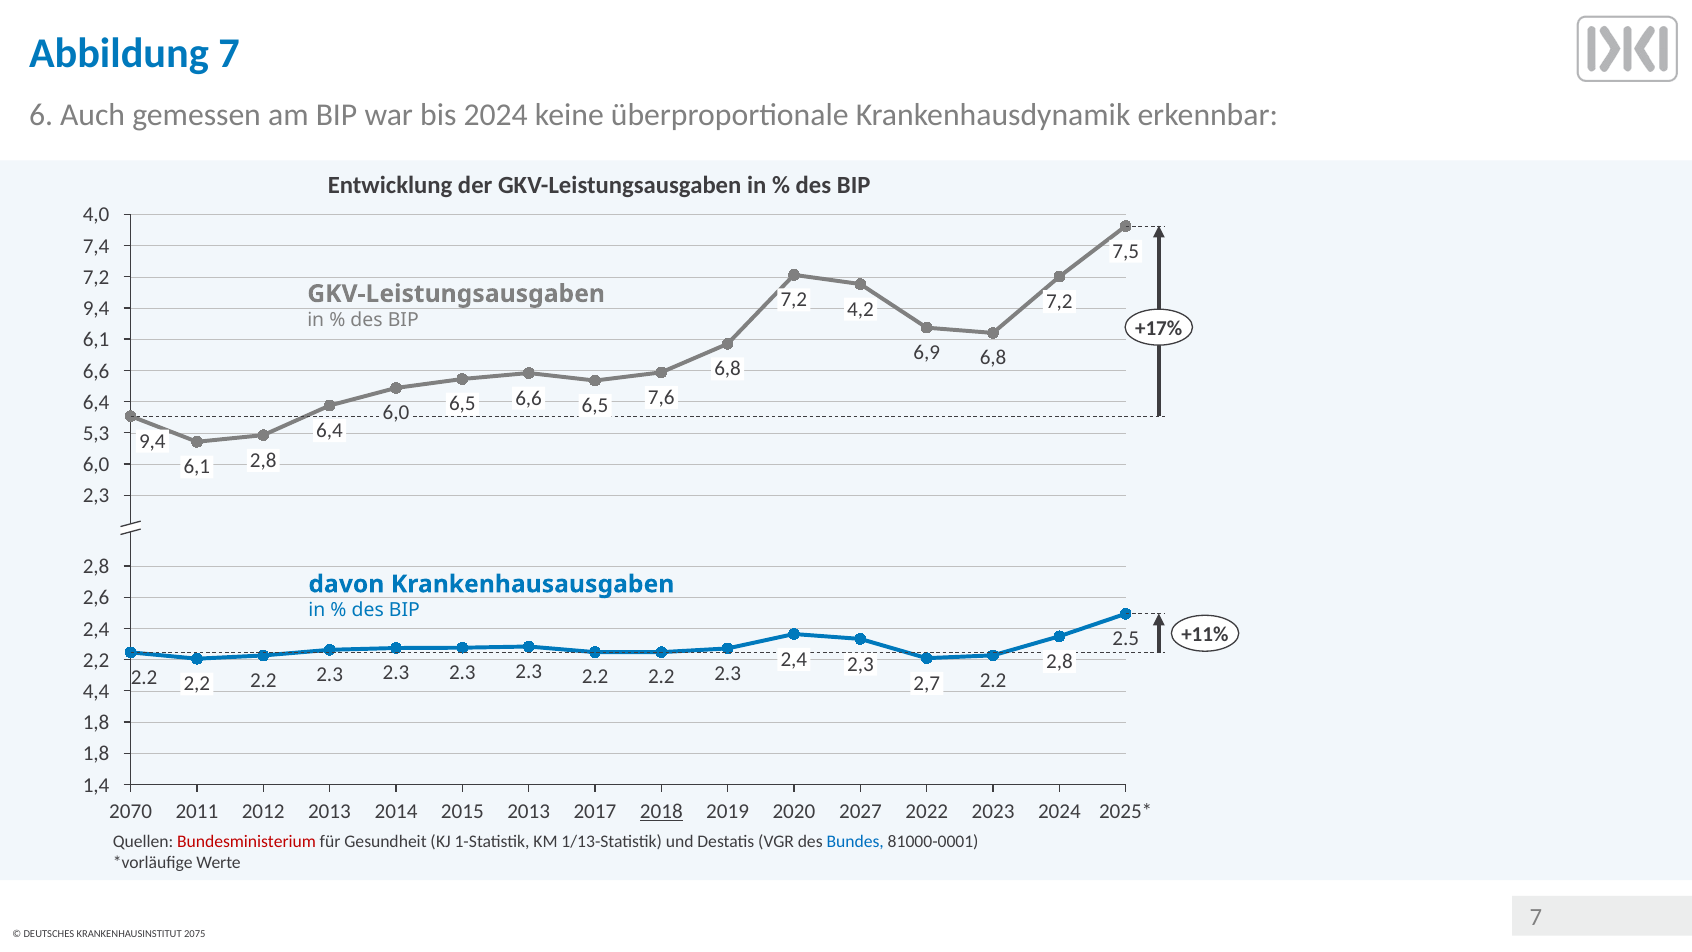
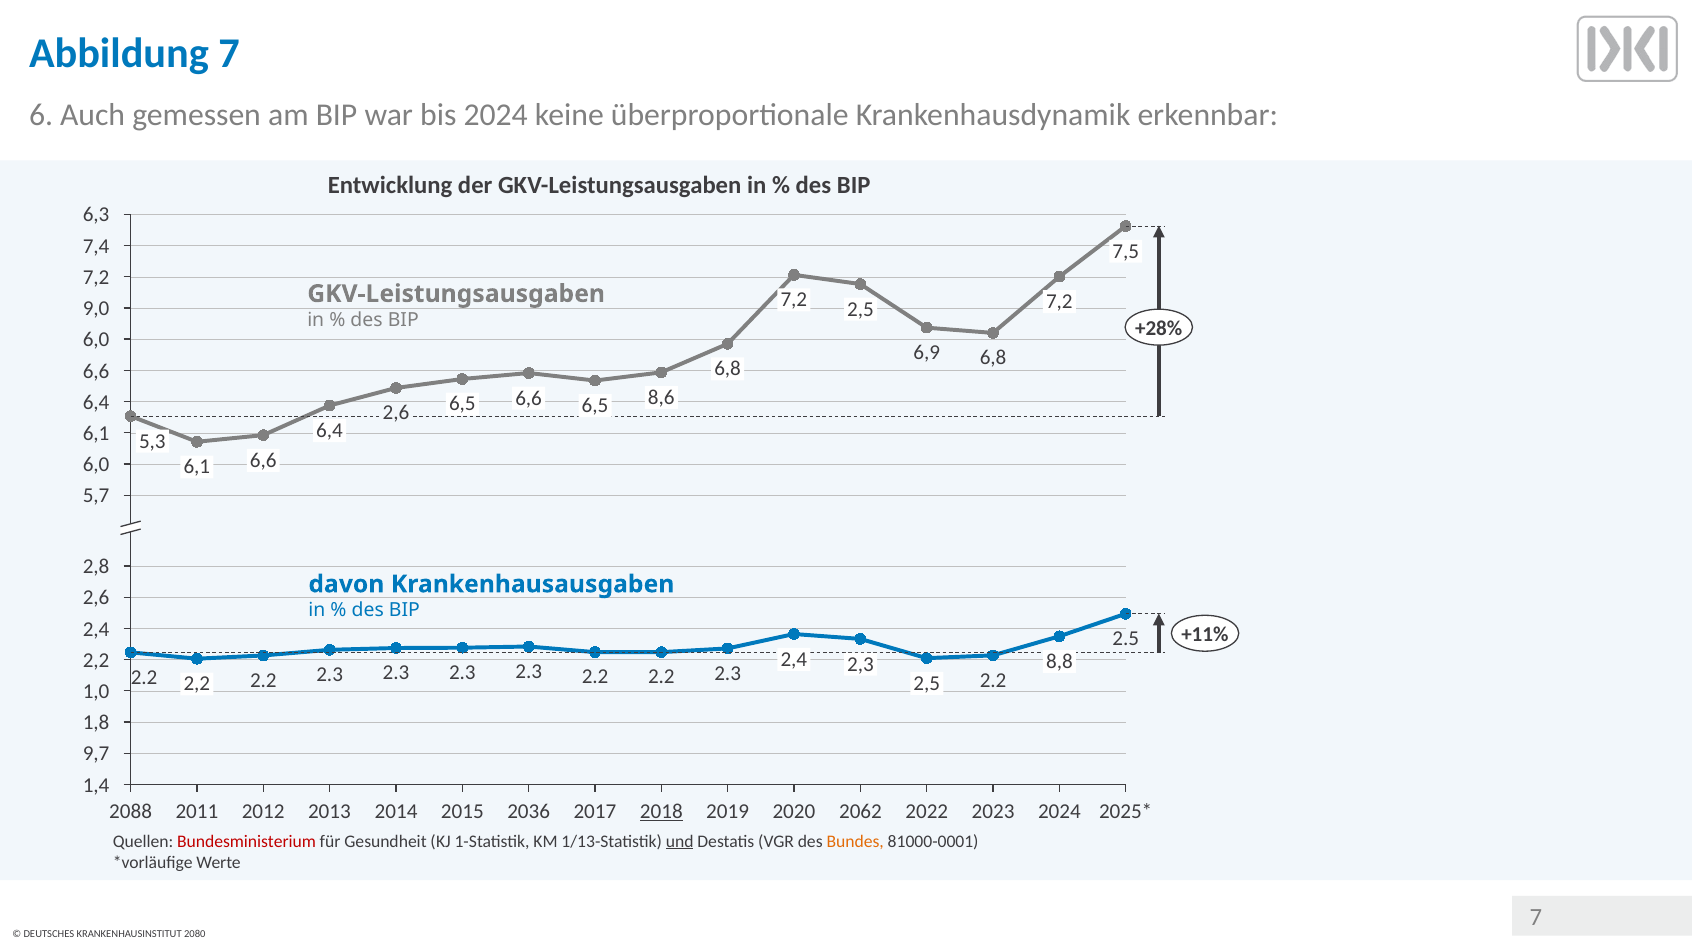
4,0: 4,0 -> 6,3 (96, 215)
9,4: 9,4 -> 9,0 (96, 309)
4,2: 4,2 -> 2,5 (860, 309)
+17%: +17% -> +28% (1159, 329)
6,1: 6,1 -> 6,0 (96, 340)
7,6: 7,6 -> 8,6 (661, 397)
6,0: 6,0 -> 2,6 (396, 413)
5,3: 5,3 -> 6,1 (96, 433)
9,4: 9,4 -> 5,3 (152, 441)
2,8: 2,8 -> 6,6 (263, 460)
2,3: 2,3 -> 5,7 (96, 496)
2,8: 2,8 -> 8,8 (1059, 661)
2,7: 2,7 -> 2,5 (927, 683)
4,4: 4,4 -> 1,0 (96, 691)
1,8: 1,8 -> 9,7 (96, 754)
2070: 2070 -> 2088 (131, 811)
2013: 2013 -> 2036 (529, 811)
2027: 2027 -> 2062 (860, 811)
und underline: none -> present (680, 841)
Bundes colour: blue -> orange (855, 841)
2075: 2075 -> 2080 (195, 934)
